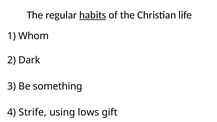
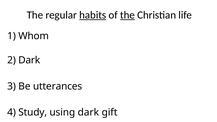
the underline: none -> present (127, 15)
something: something -> utterances (58, 86)
Strife: Strife -> Study (33, 112)
using lows: lows -> dark (88, 112)
